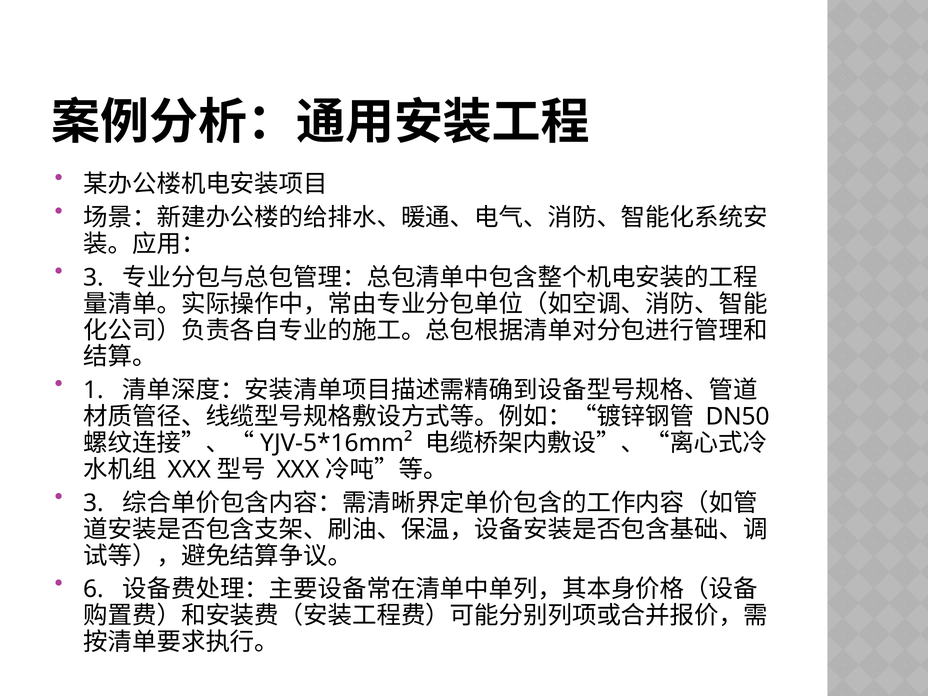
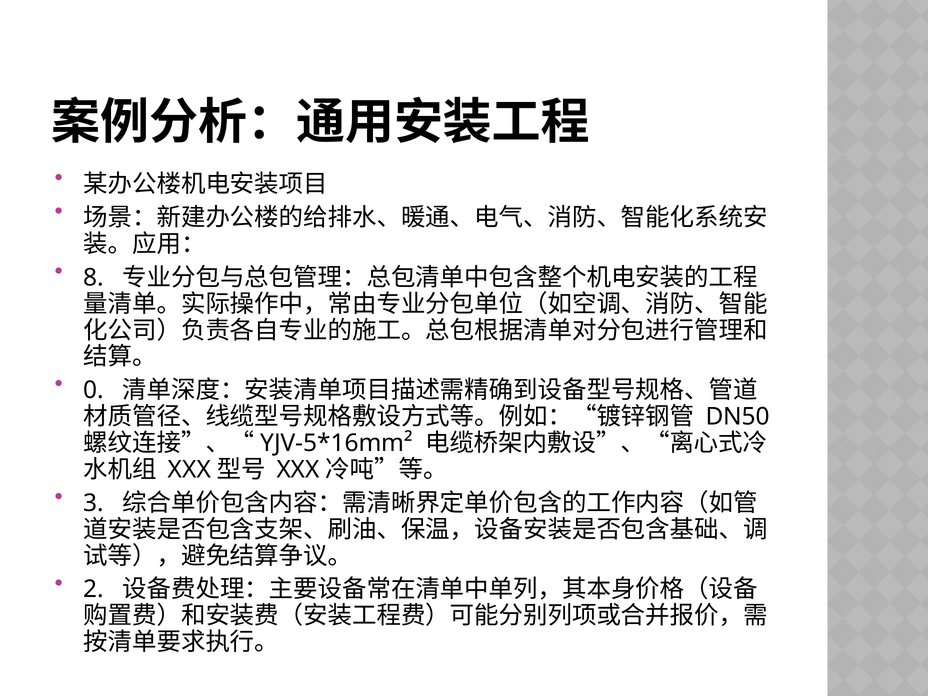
3: 3 -> 8 (94, 278)
1: 1 -> 0 (94, 390)
6: 6 -> 2 (94, 589)
